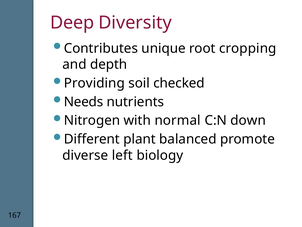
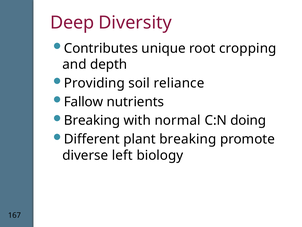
checked: checked -> reliance (179, 83)
Needs: Needs -> Fallow (84, 102)
Nitrogen: Nitrogen -> Breaking (92, 120)
down: down -> doing (248, 120)
plant balanced: balanced -> breaking (188, 139)
